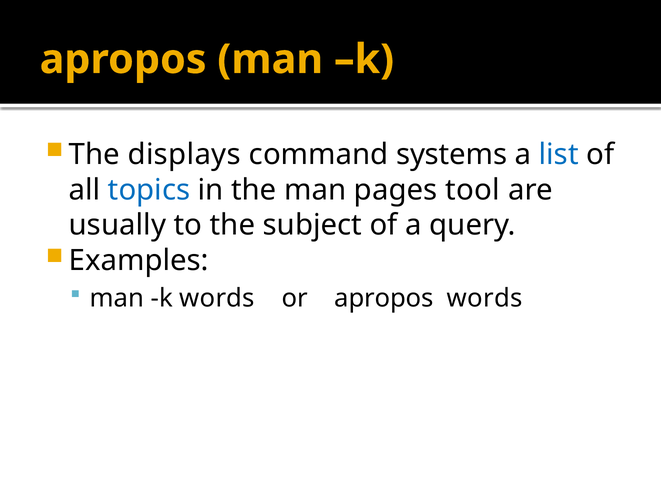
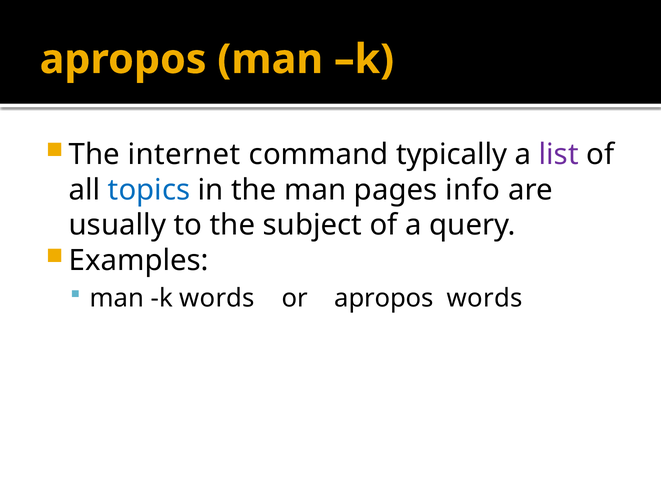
displays: displays -> internet (184, 155)
systems: systems -> typically (452, 155)
list colour: blue -> purple (559, 155)
tool: tool -> info (473, 190)
